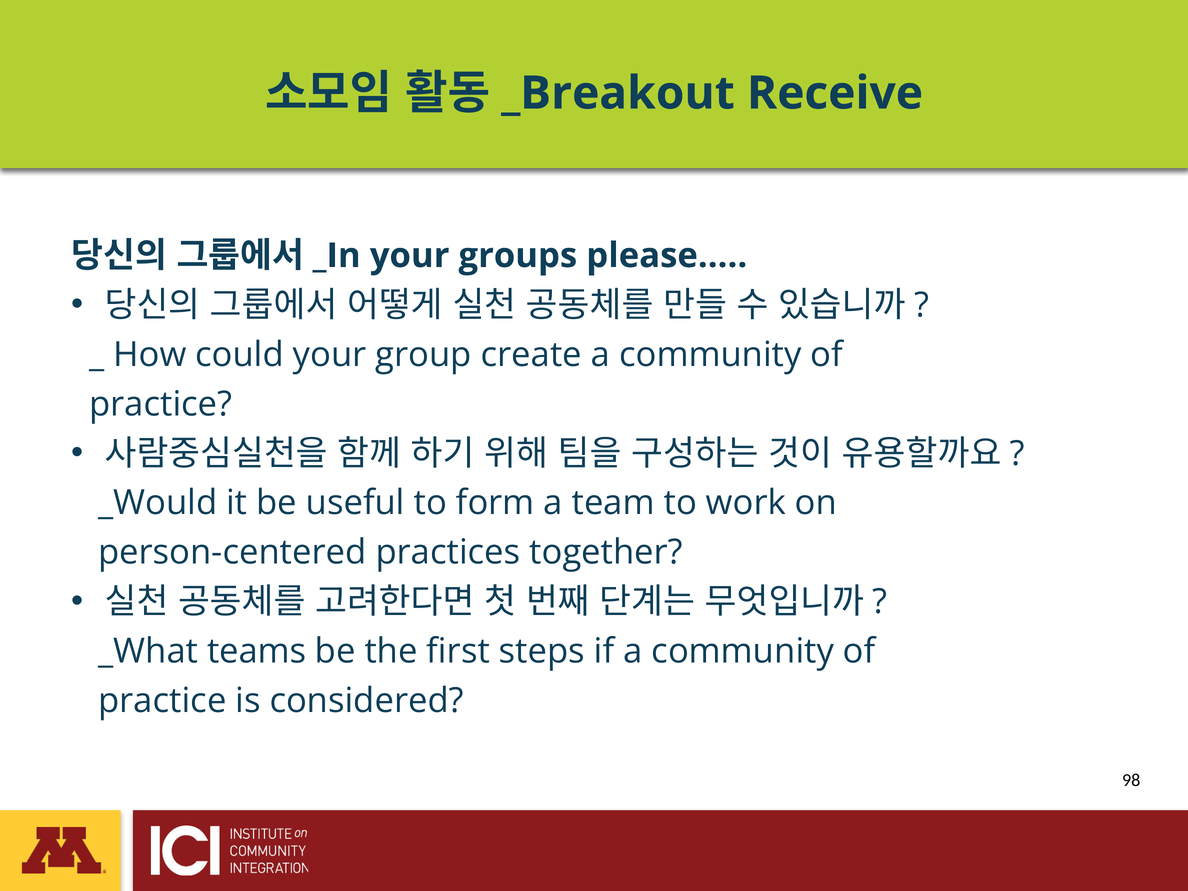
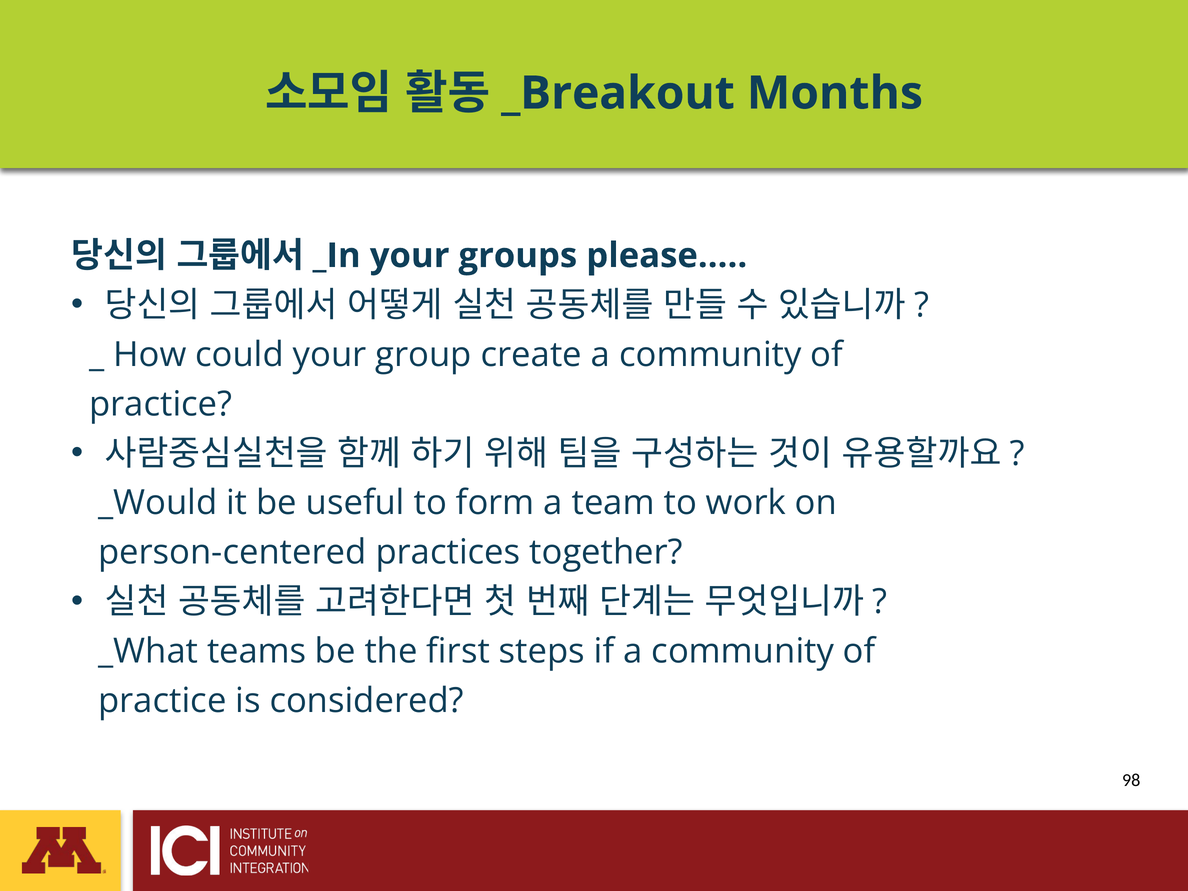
Receive: Receive -> Months (835, 93)
